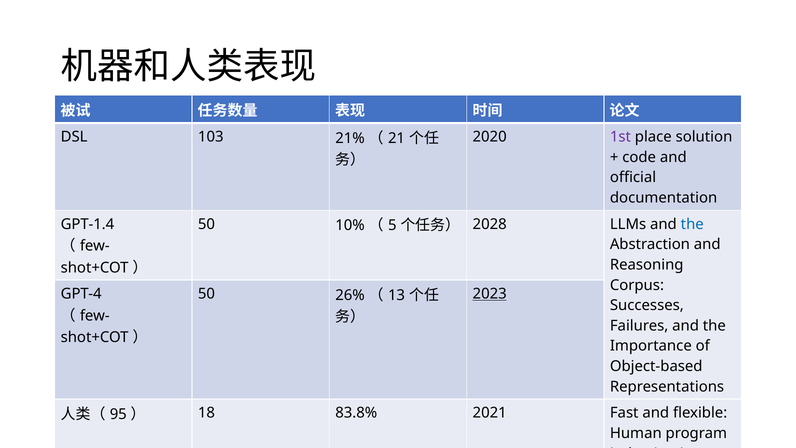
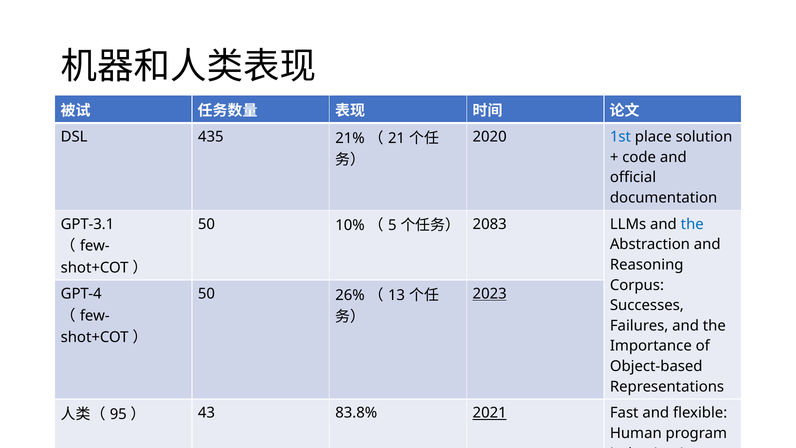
103: 103 -> 435 (211, 137)
1st colour: purple -> blue (620, 137)
GPT-1.4: GPT-1.4 -> GPT-3.1 (87, 224)
2028: 2028 -> 2083 (490, 224)
18: 18 -> 43 (207, 413)
2021 underline: none -> present (490, 413)
